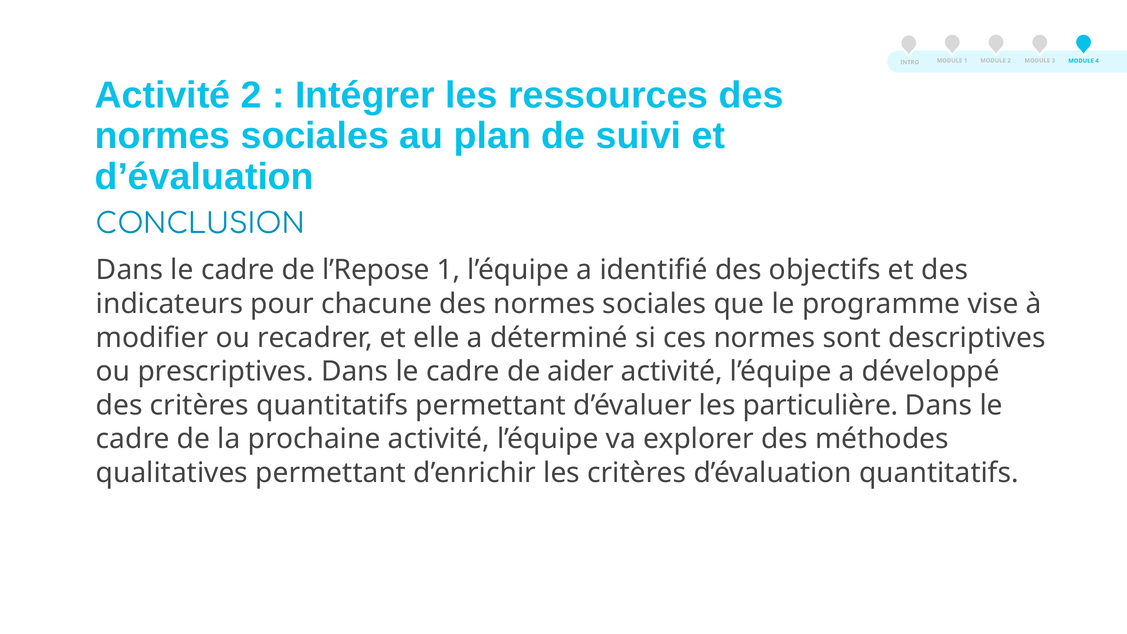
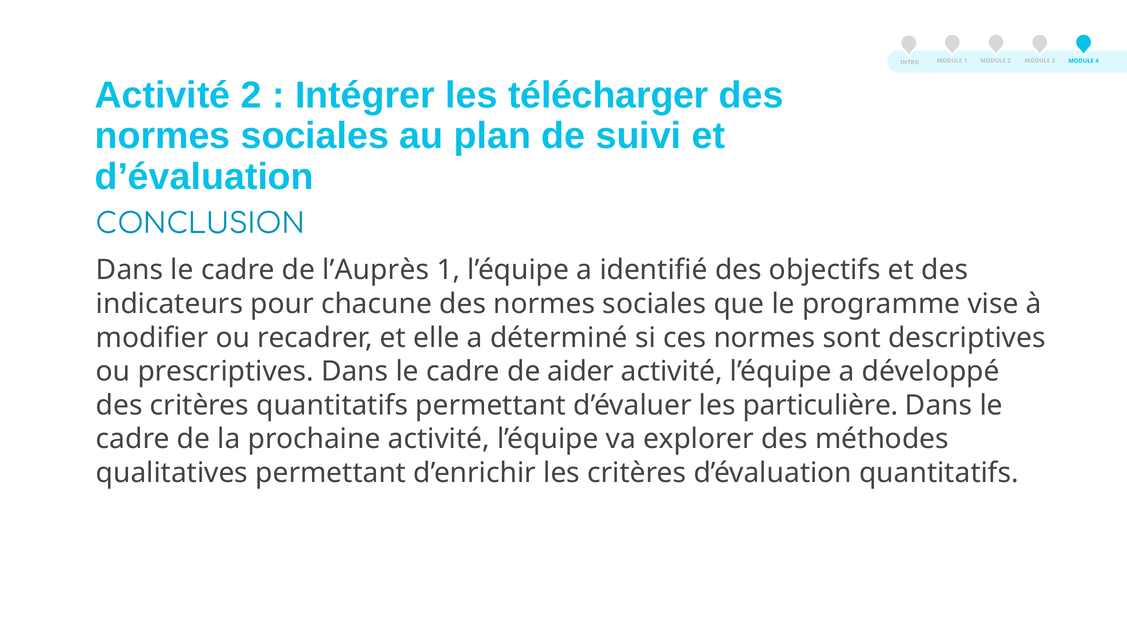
ressources: ressources -> télécharger (608, 95)
l’Repose: l’Repose -> l’Auprès (376, 270)
